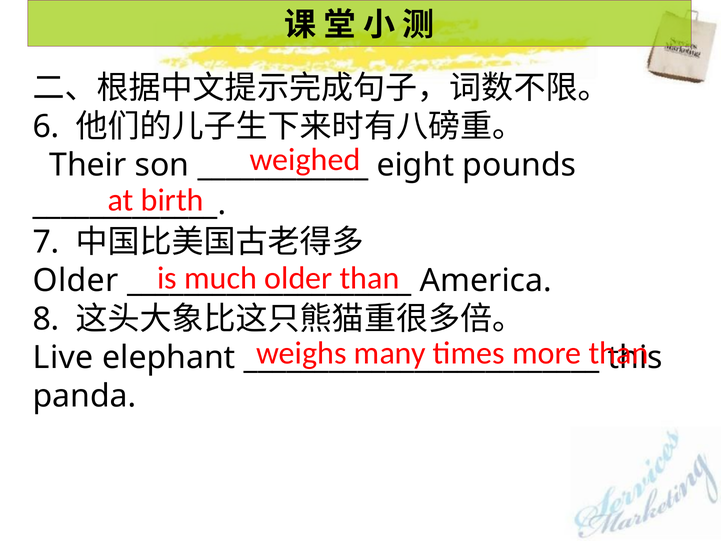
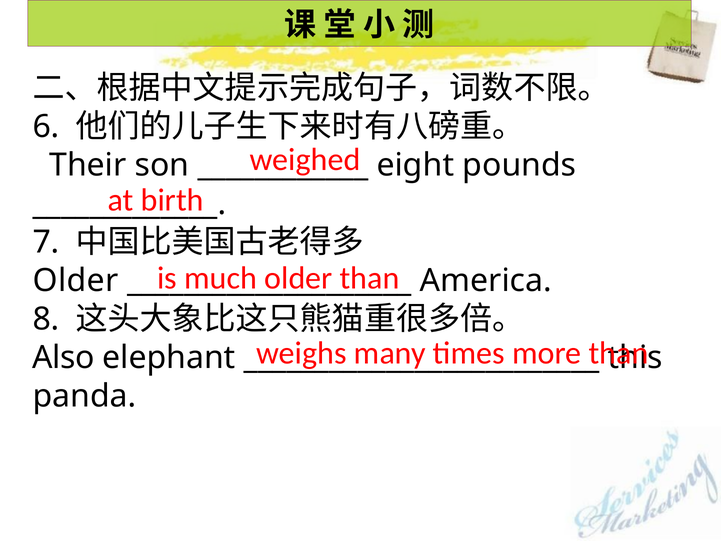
Live: Live -> Also (63, 358)
